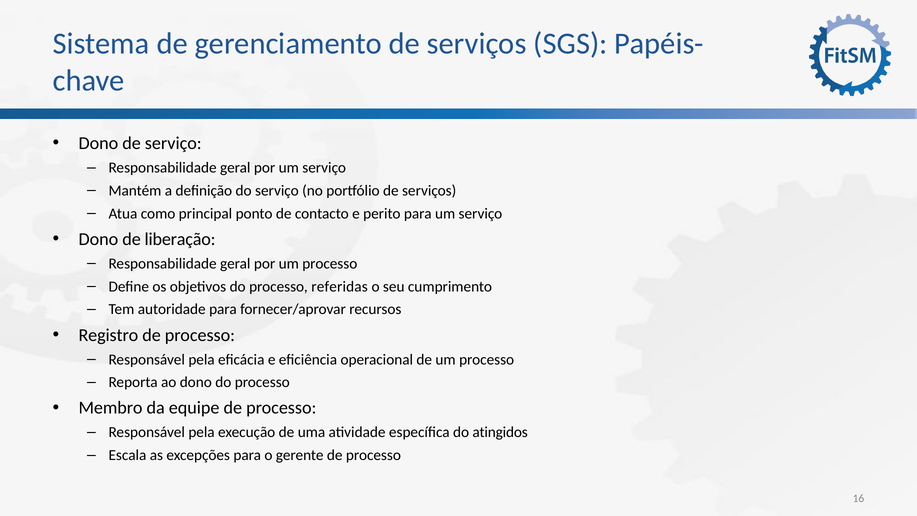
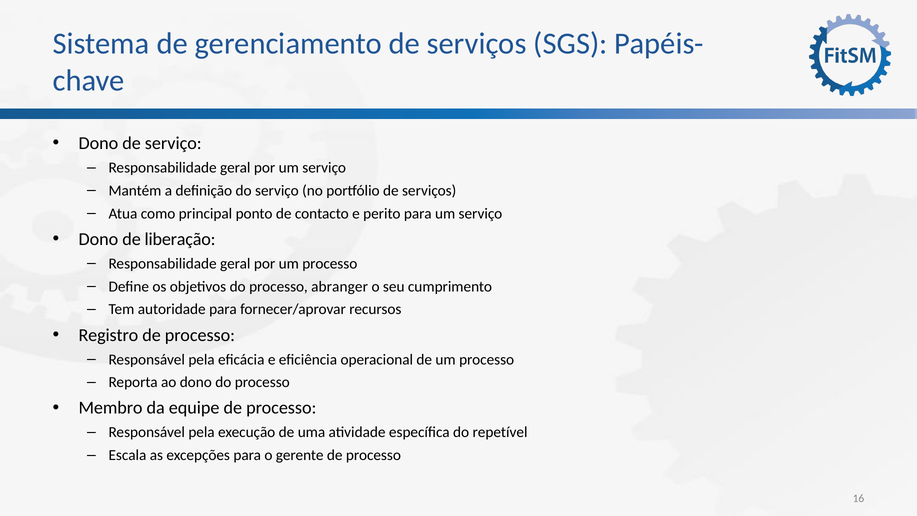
referidas: referidas -> abranger (340, 286)
atingidos: atingidos -> repetível (500, 432)
